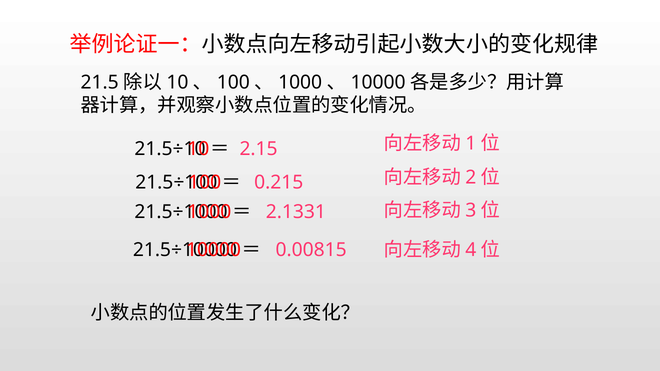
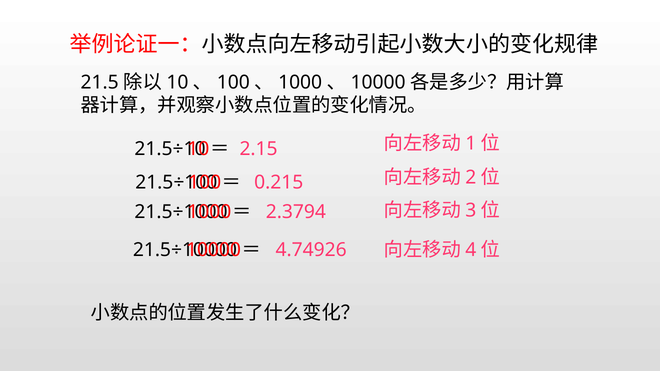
2.1331: 2.1331 -> 2.3794 (296, 212)
0.00815: 0.00815 -> 4.74926 (311, 250)
